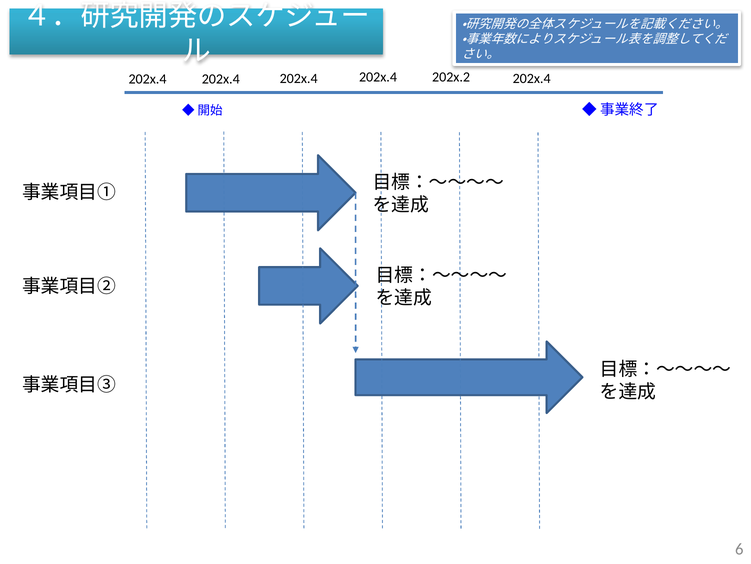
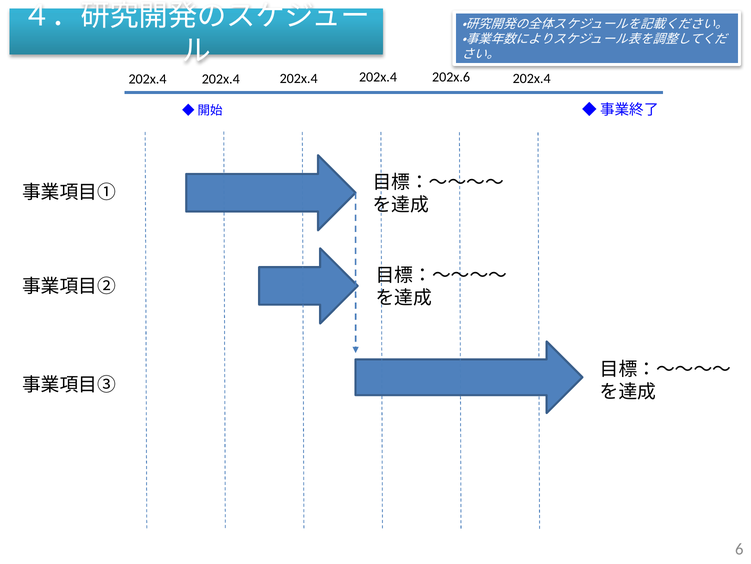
202x.2: 202x.2 -> 202x.6 (451, 77)
